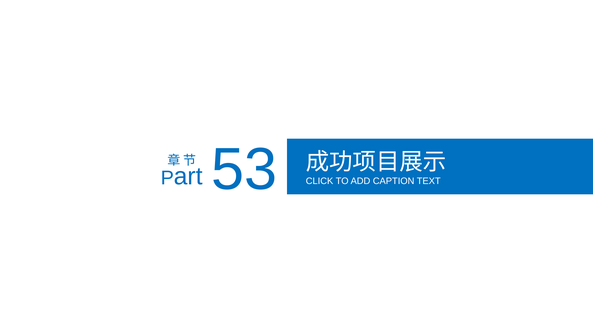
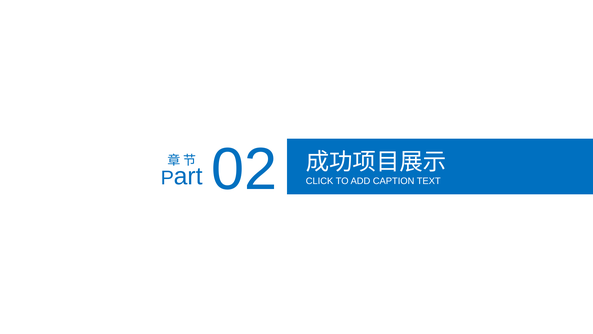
53: 53 -> 02 (244, 169)
